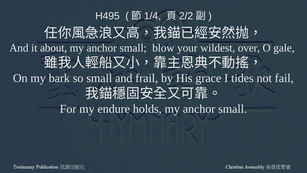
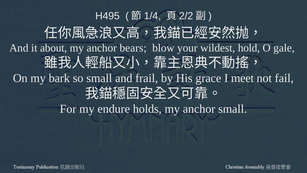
small: small -> bears (133, 48)
over: over -> hold (249, 48)
tides: tides -> meet (242, 78)
